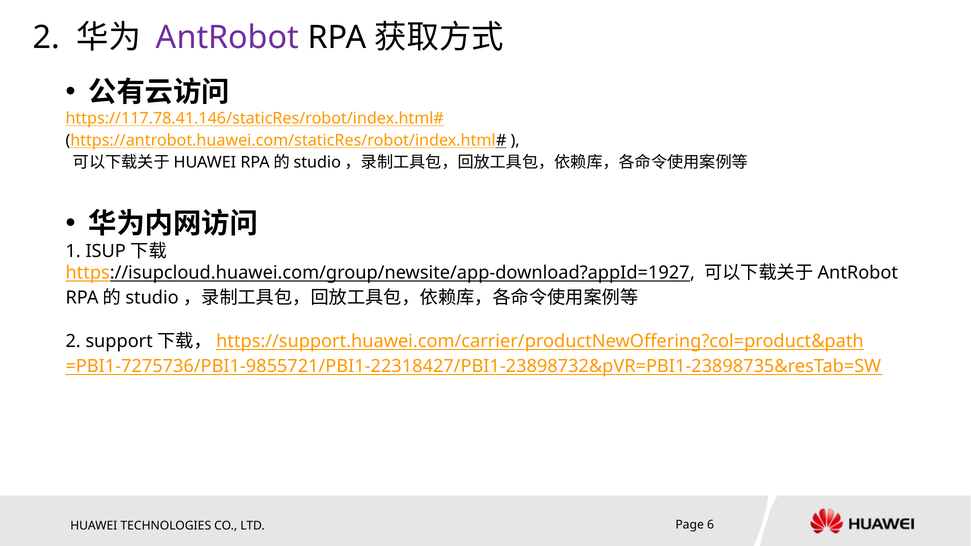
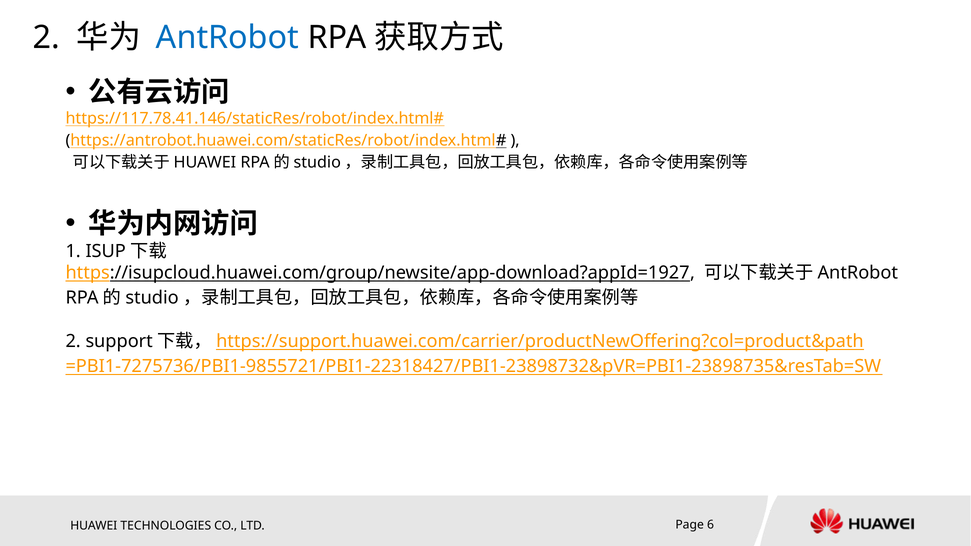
AntRobot colour: purple -> blue (228, 38)
